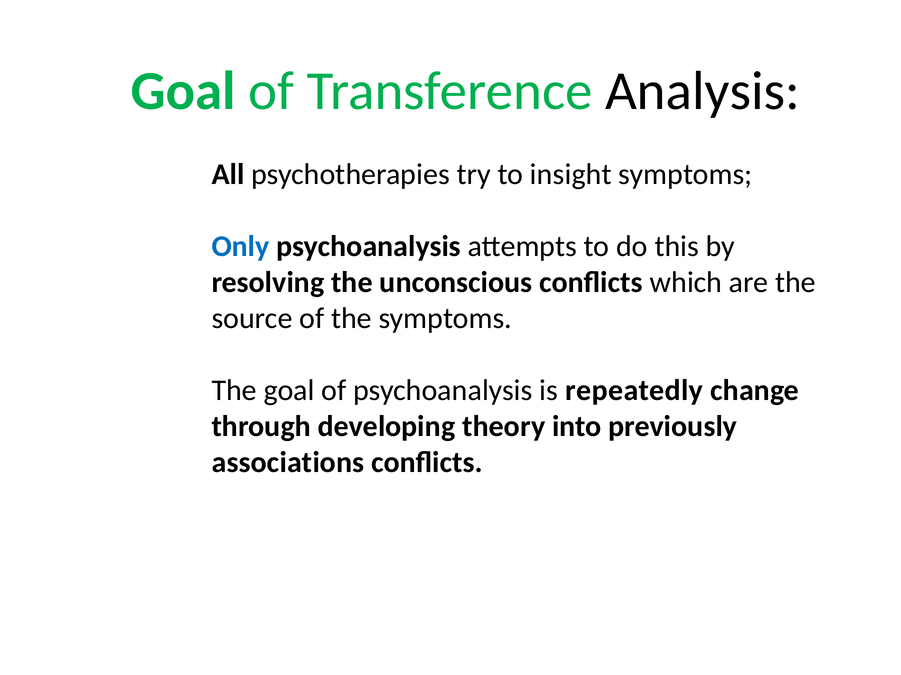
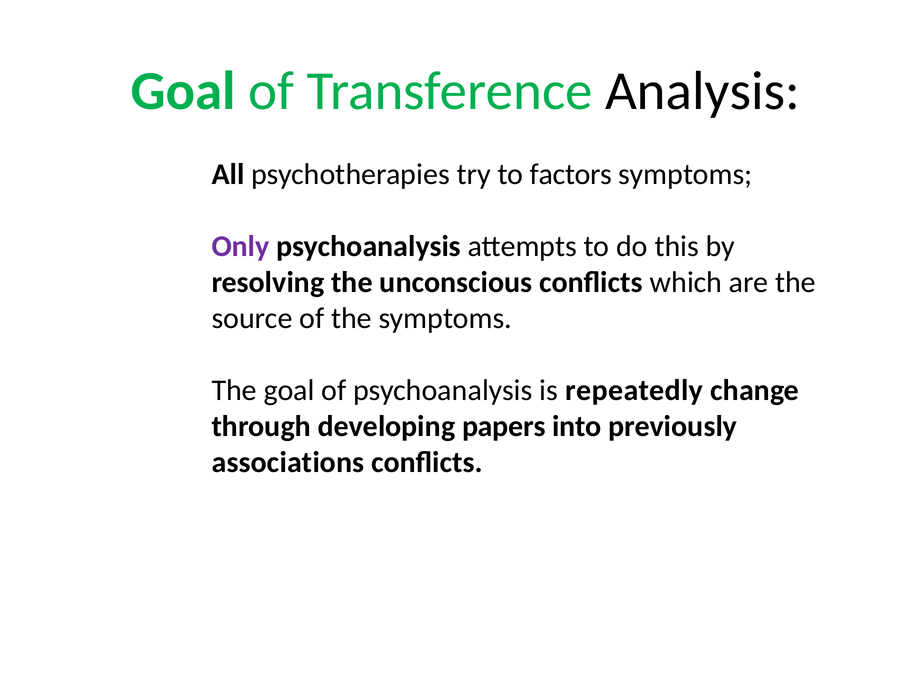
insight: insight -> factors (571, 175)
Only colour: blue -> purple (241, 247)
theory: theory -> papers (504, 427)
